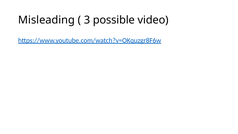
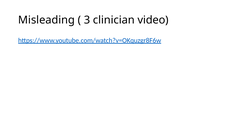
possible: possible -> clinician (114, 20)
